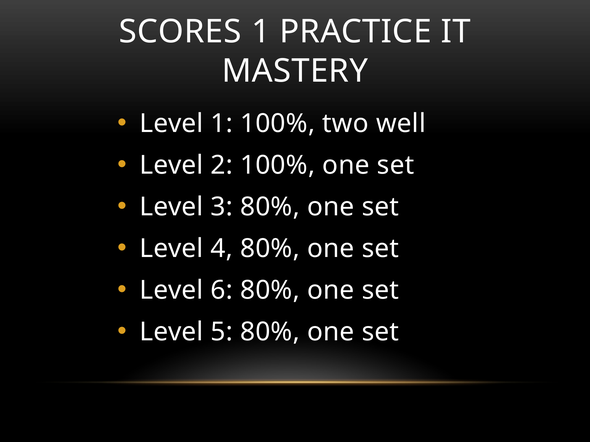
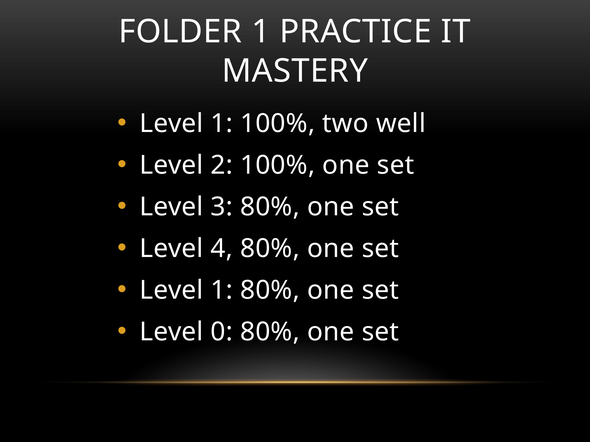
SCORES: SCORES -> FOLDER (180, 32)
6: 6 -> 1 (222, 290)
5: 5 -> 0 (222, 332)
